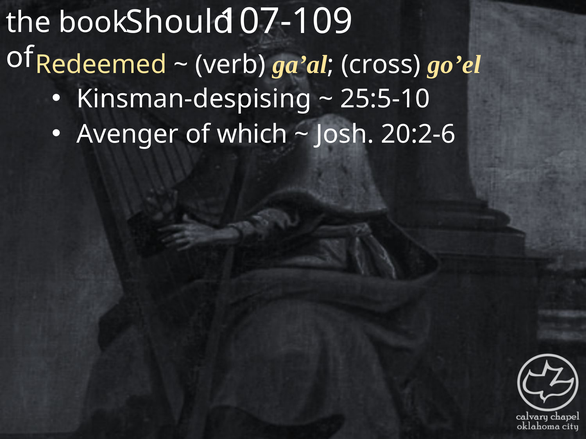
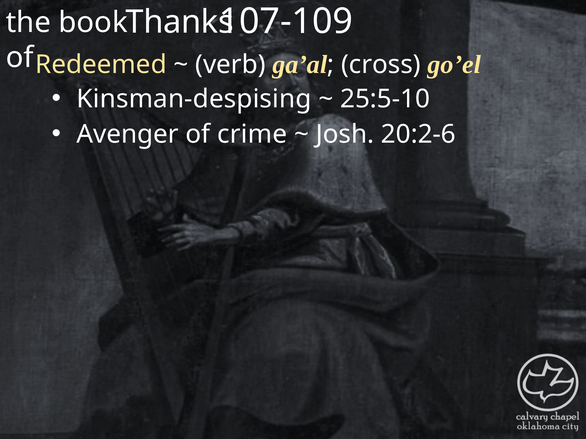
Should: Should -> Thanks (180, 22)
which: which -> crime (252, 134)
